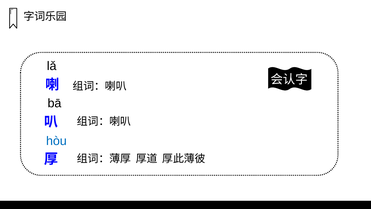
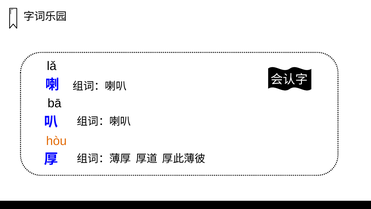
hòu colour: blue -> orange (56, 141)
